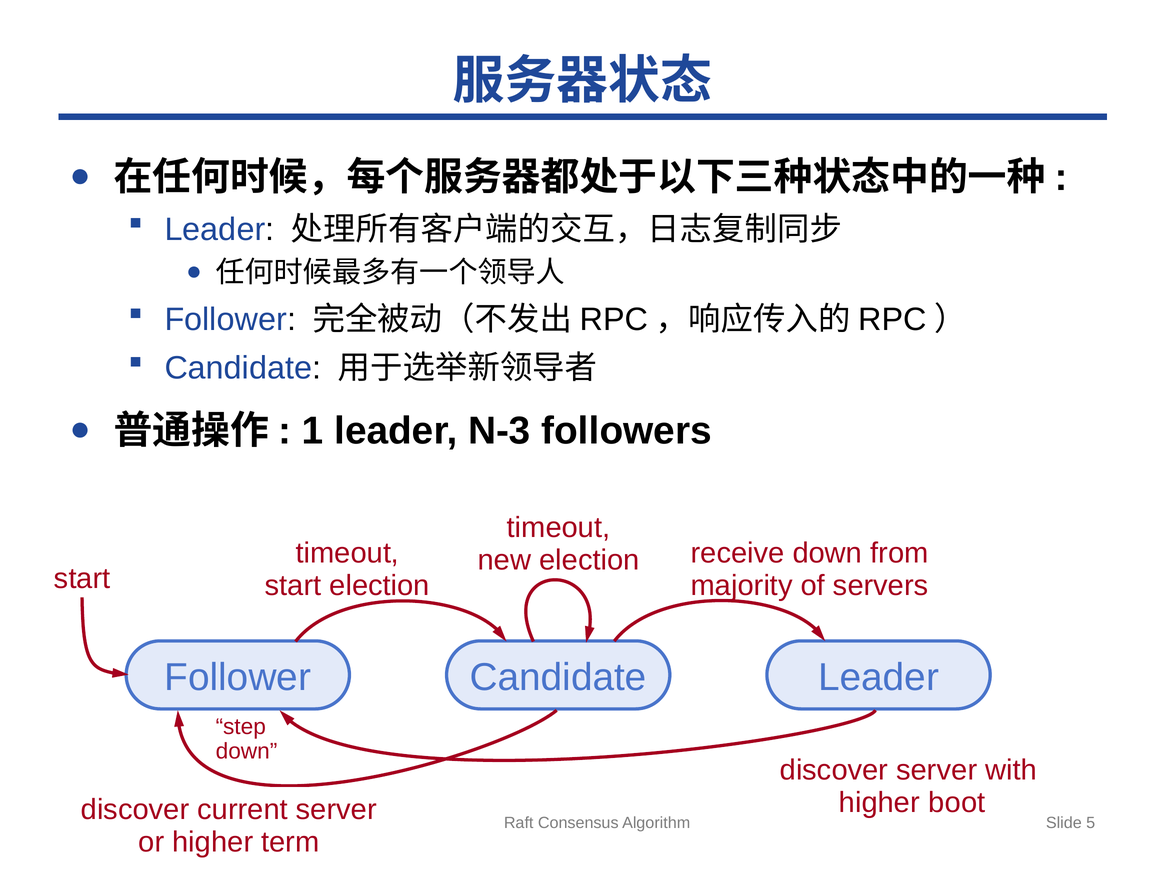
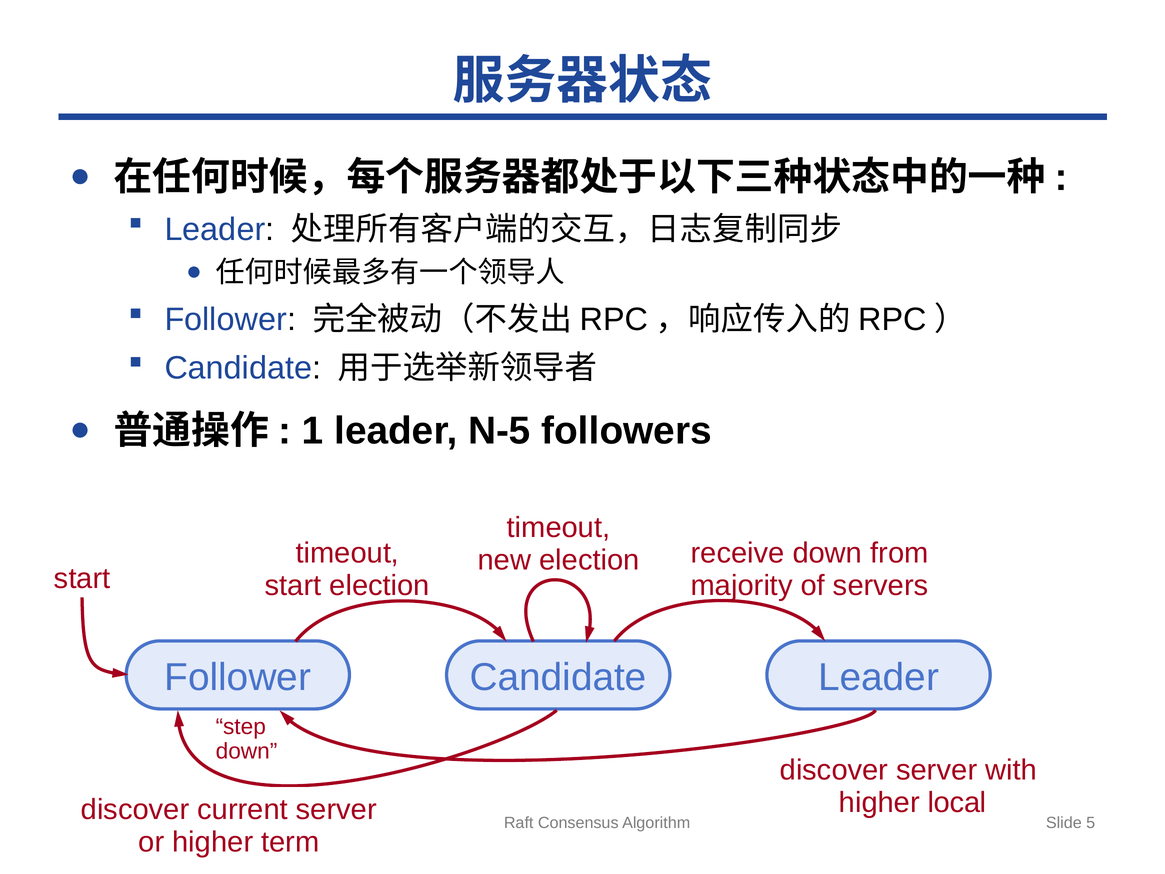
N-3: N-3 -> N-5 (499, 431)
boot: boot -> local (957, 803)
